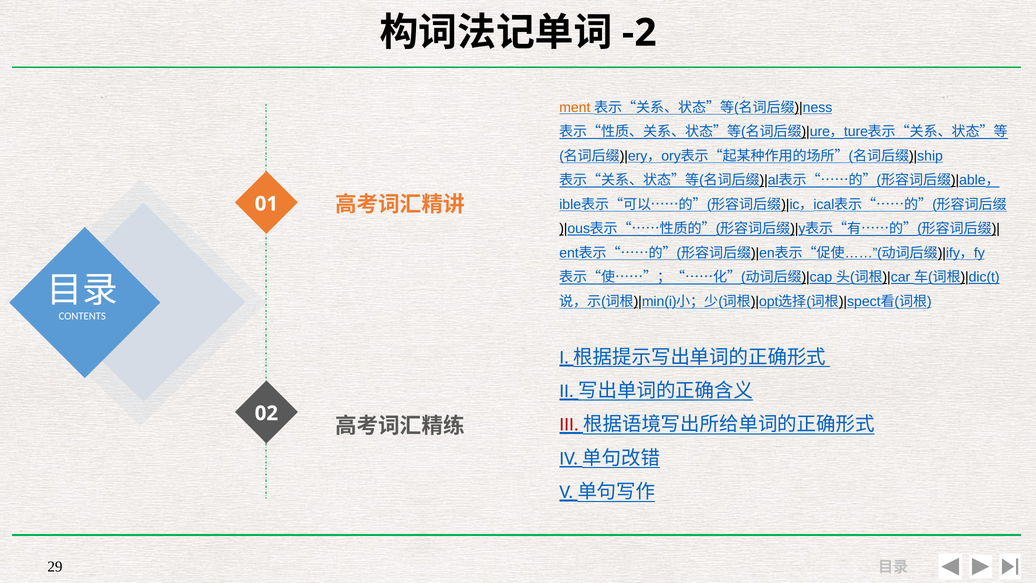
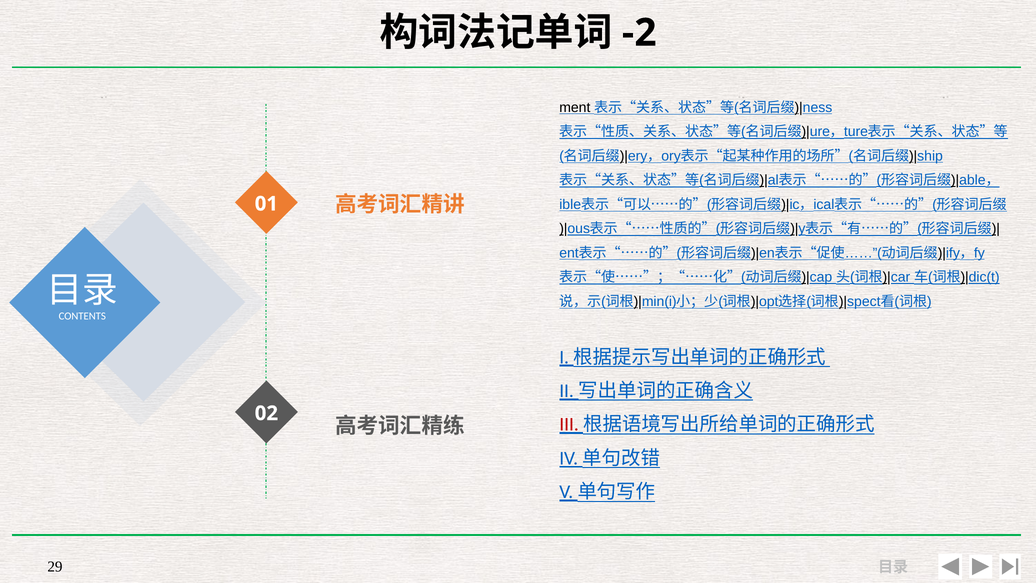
ment colour: orange -> black (575, 107)
